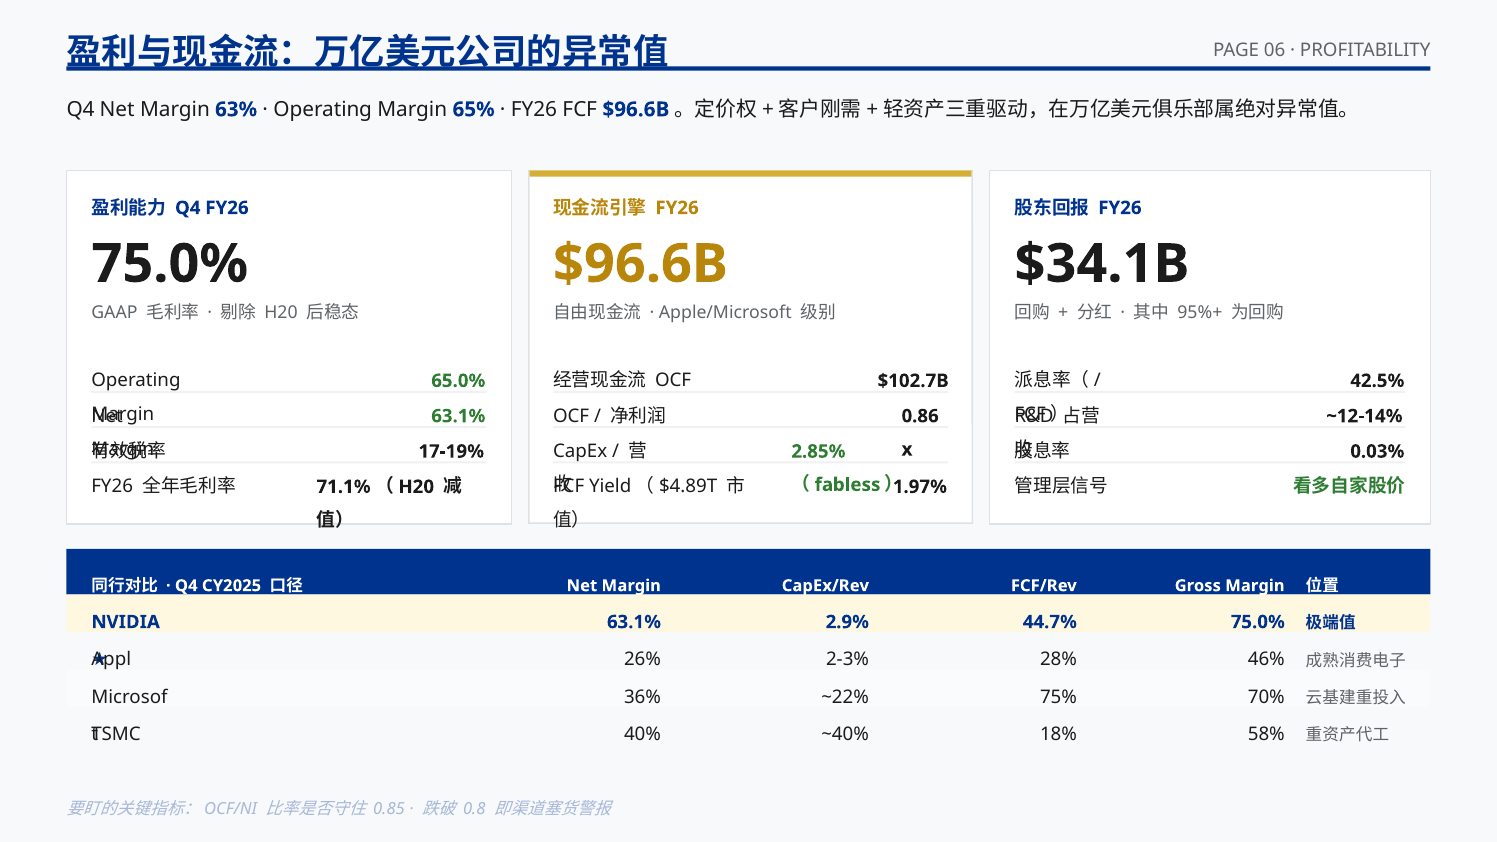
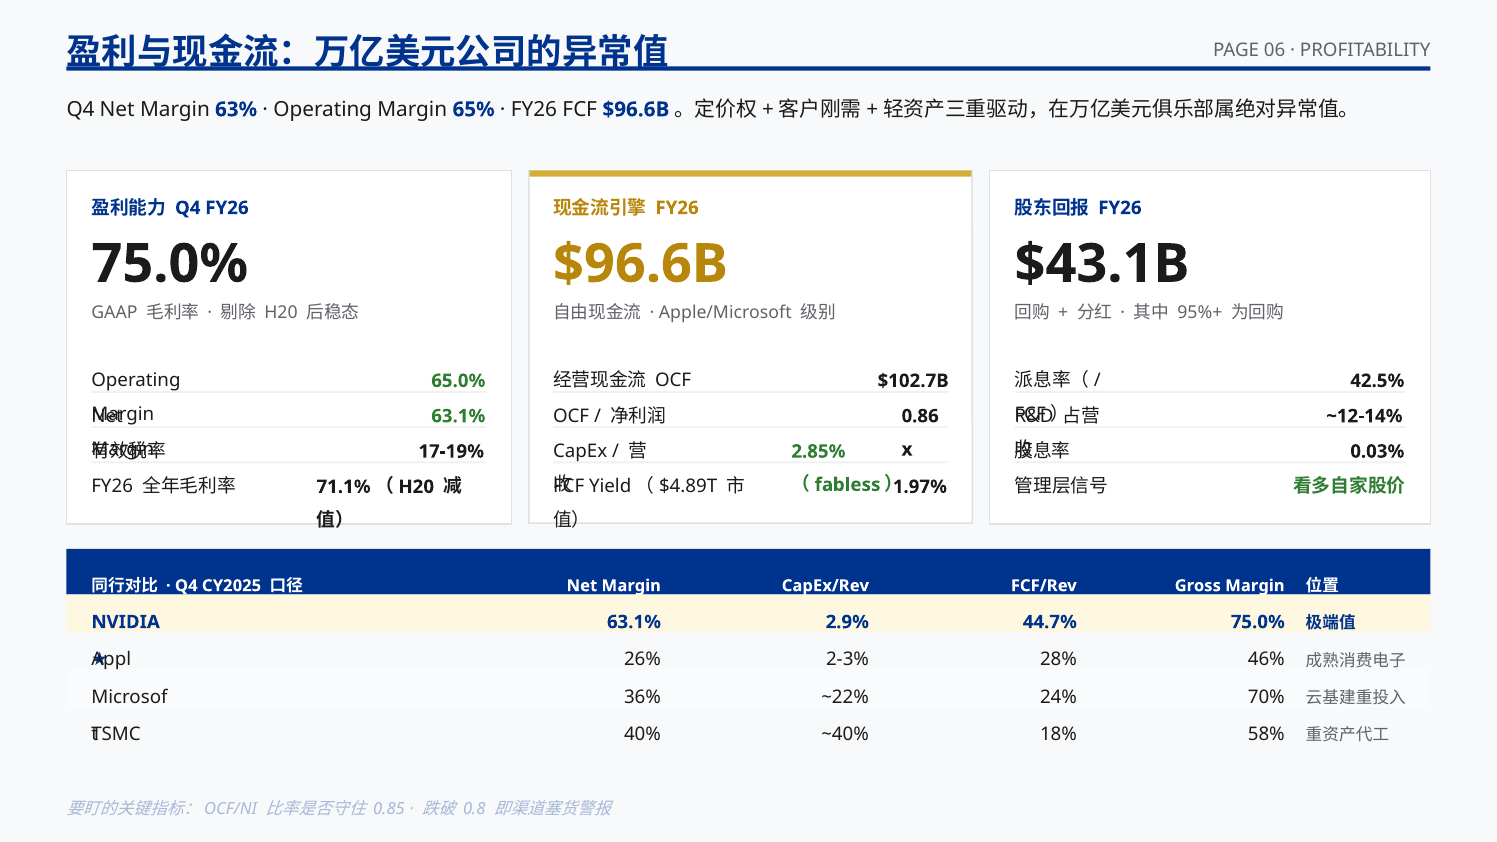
$34.1B: $34.1B -> $43.1B (1102, 264)
75%: 75% -> 24% (1059, 697)
